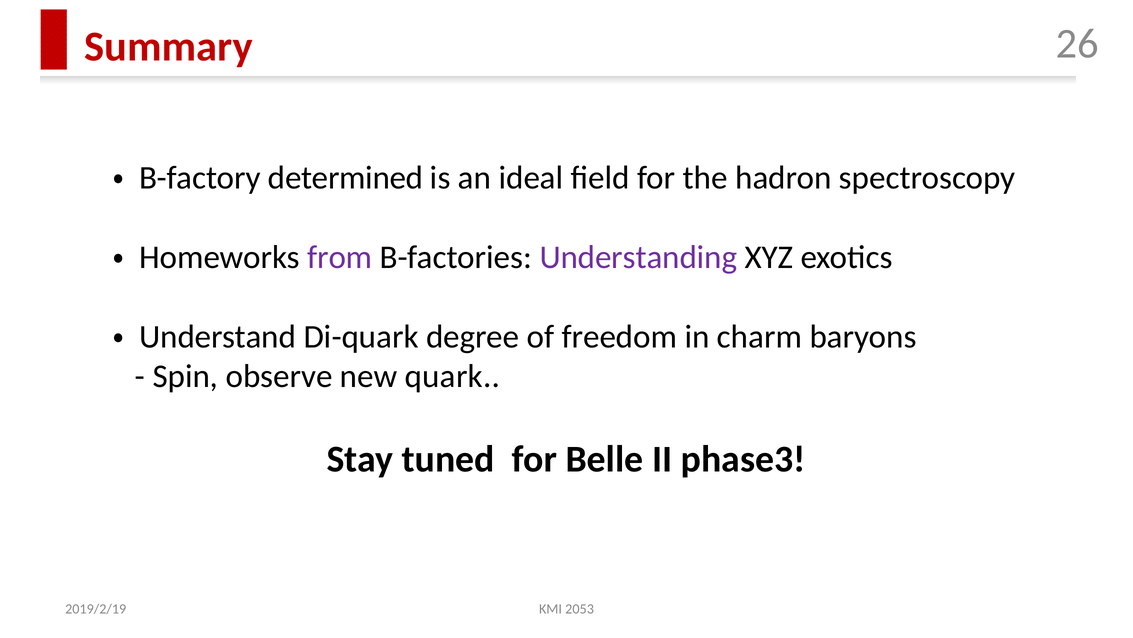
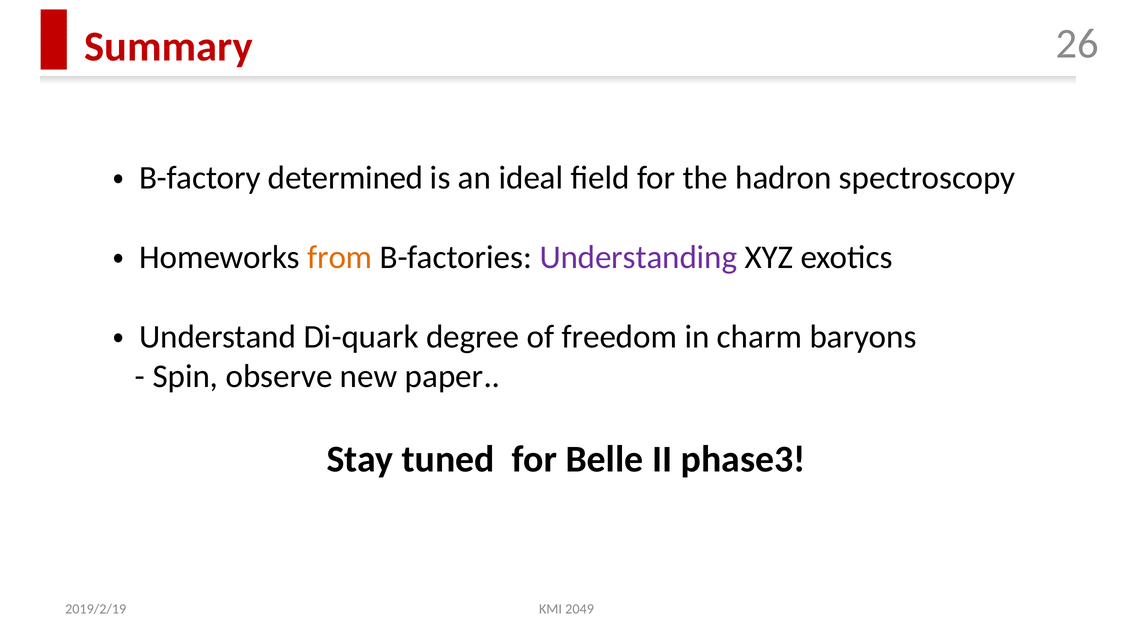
from colour: purple -> orange (340, 258)
quark: quark -> paper (452, 377)
2053: 2053 -> 2049 (580, 610)
